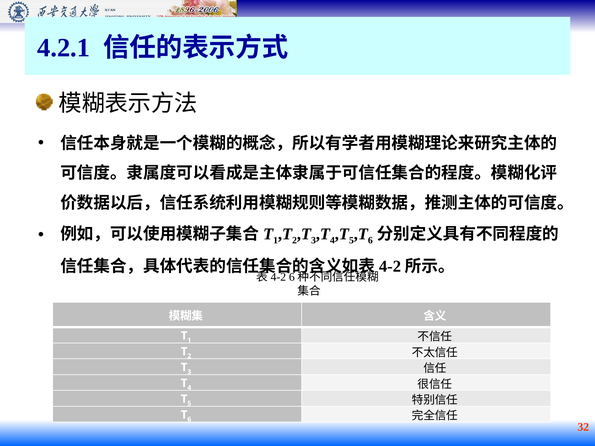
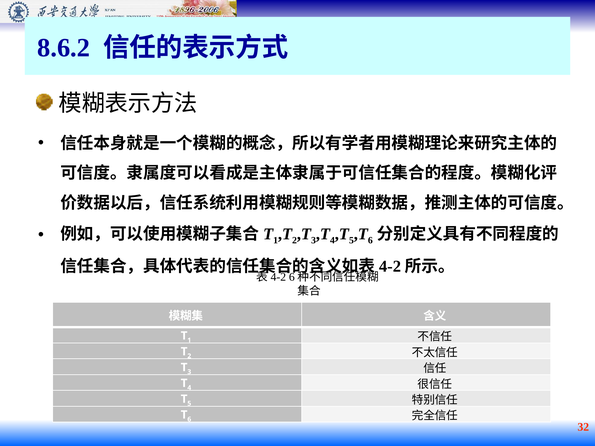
4.2.1: 4.2.1 -> 8.6.2 (64, 48)
